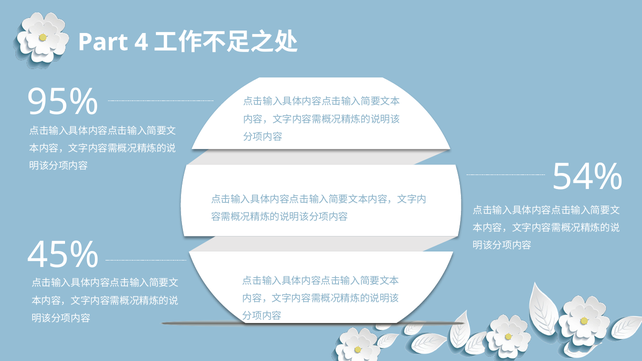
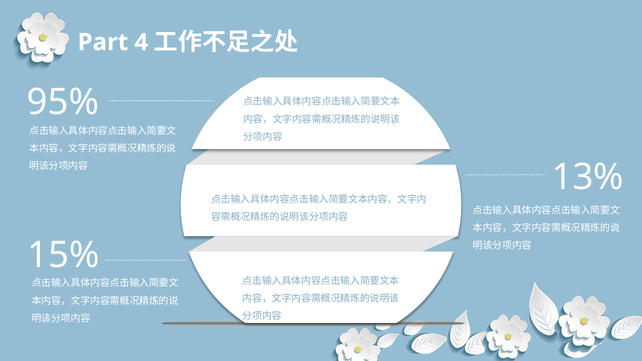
54%: 54% -> 13% (588, 177)
45%: 45% -> 15% (63, 255)
